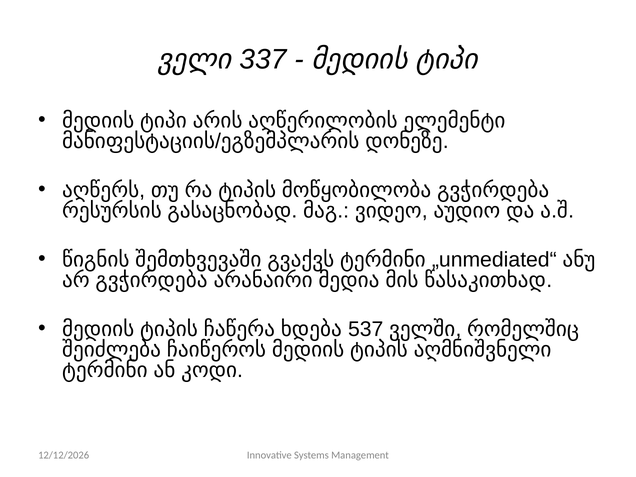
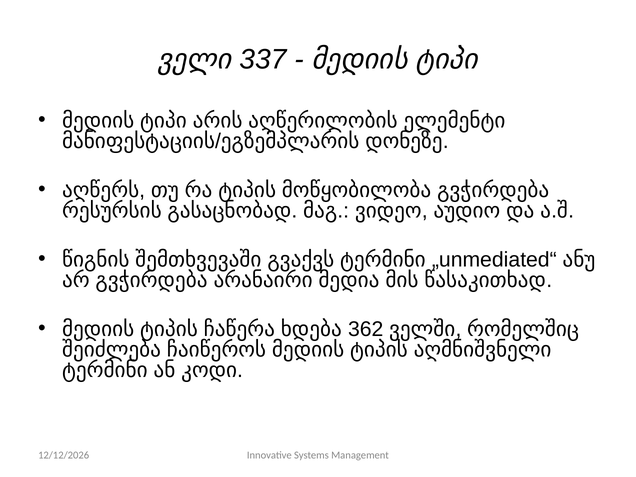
537: 537 -> 362 (366, 329)
